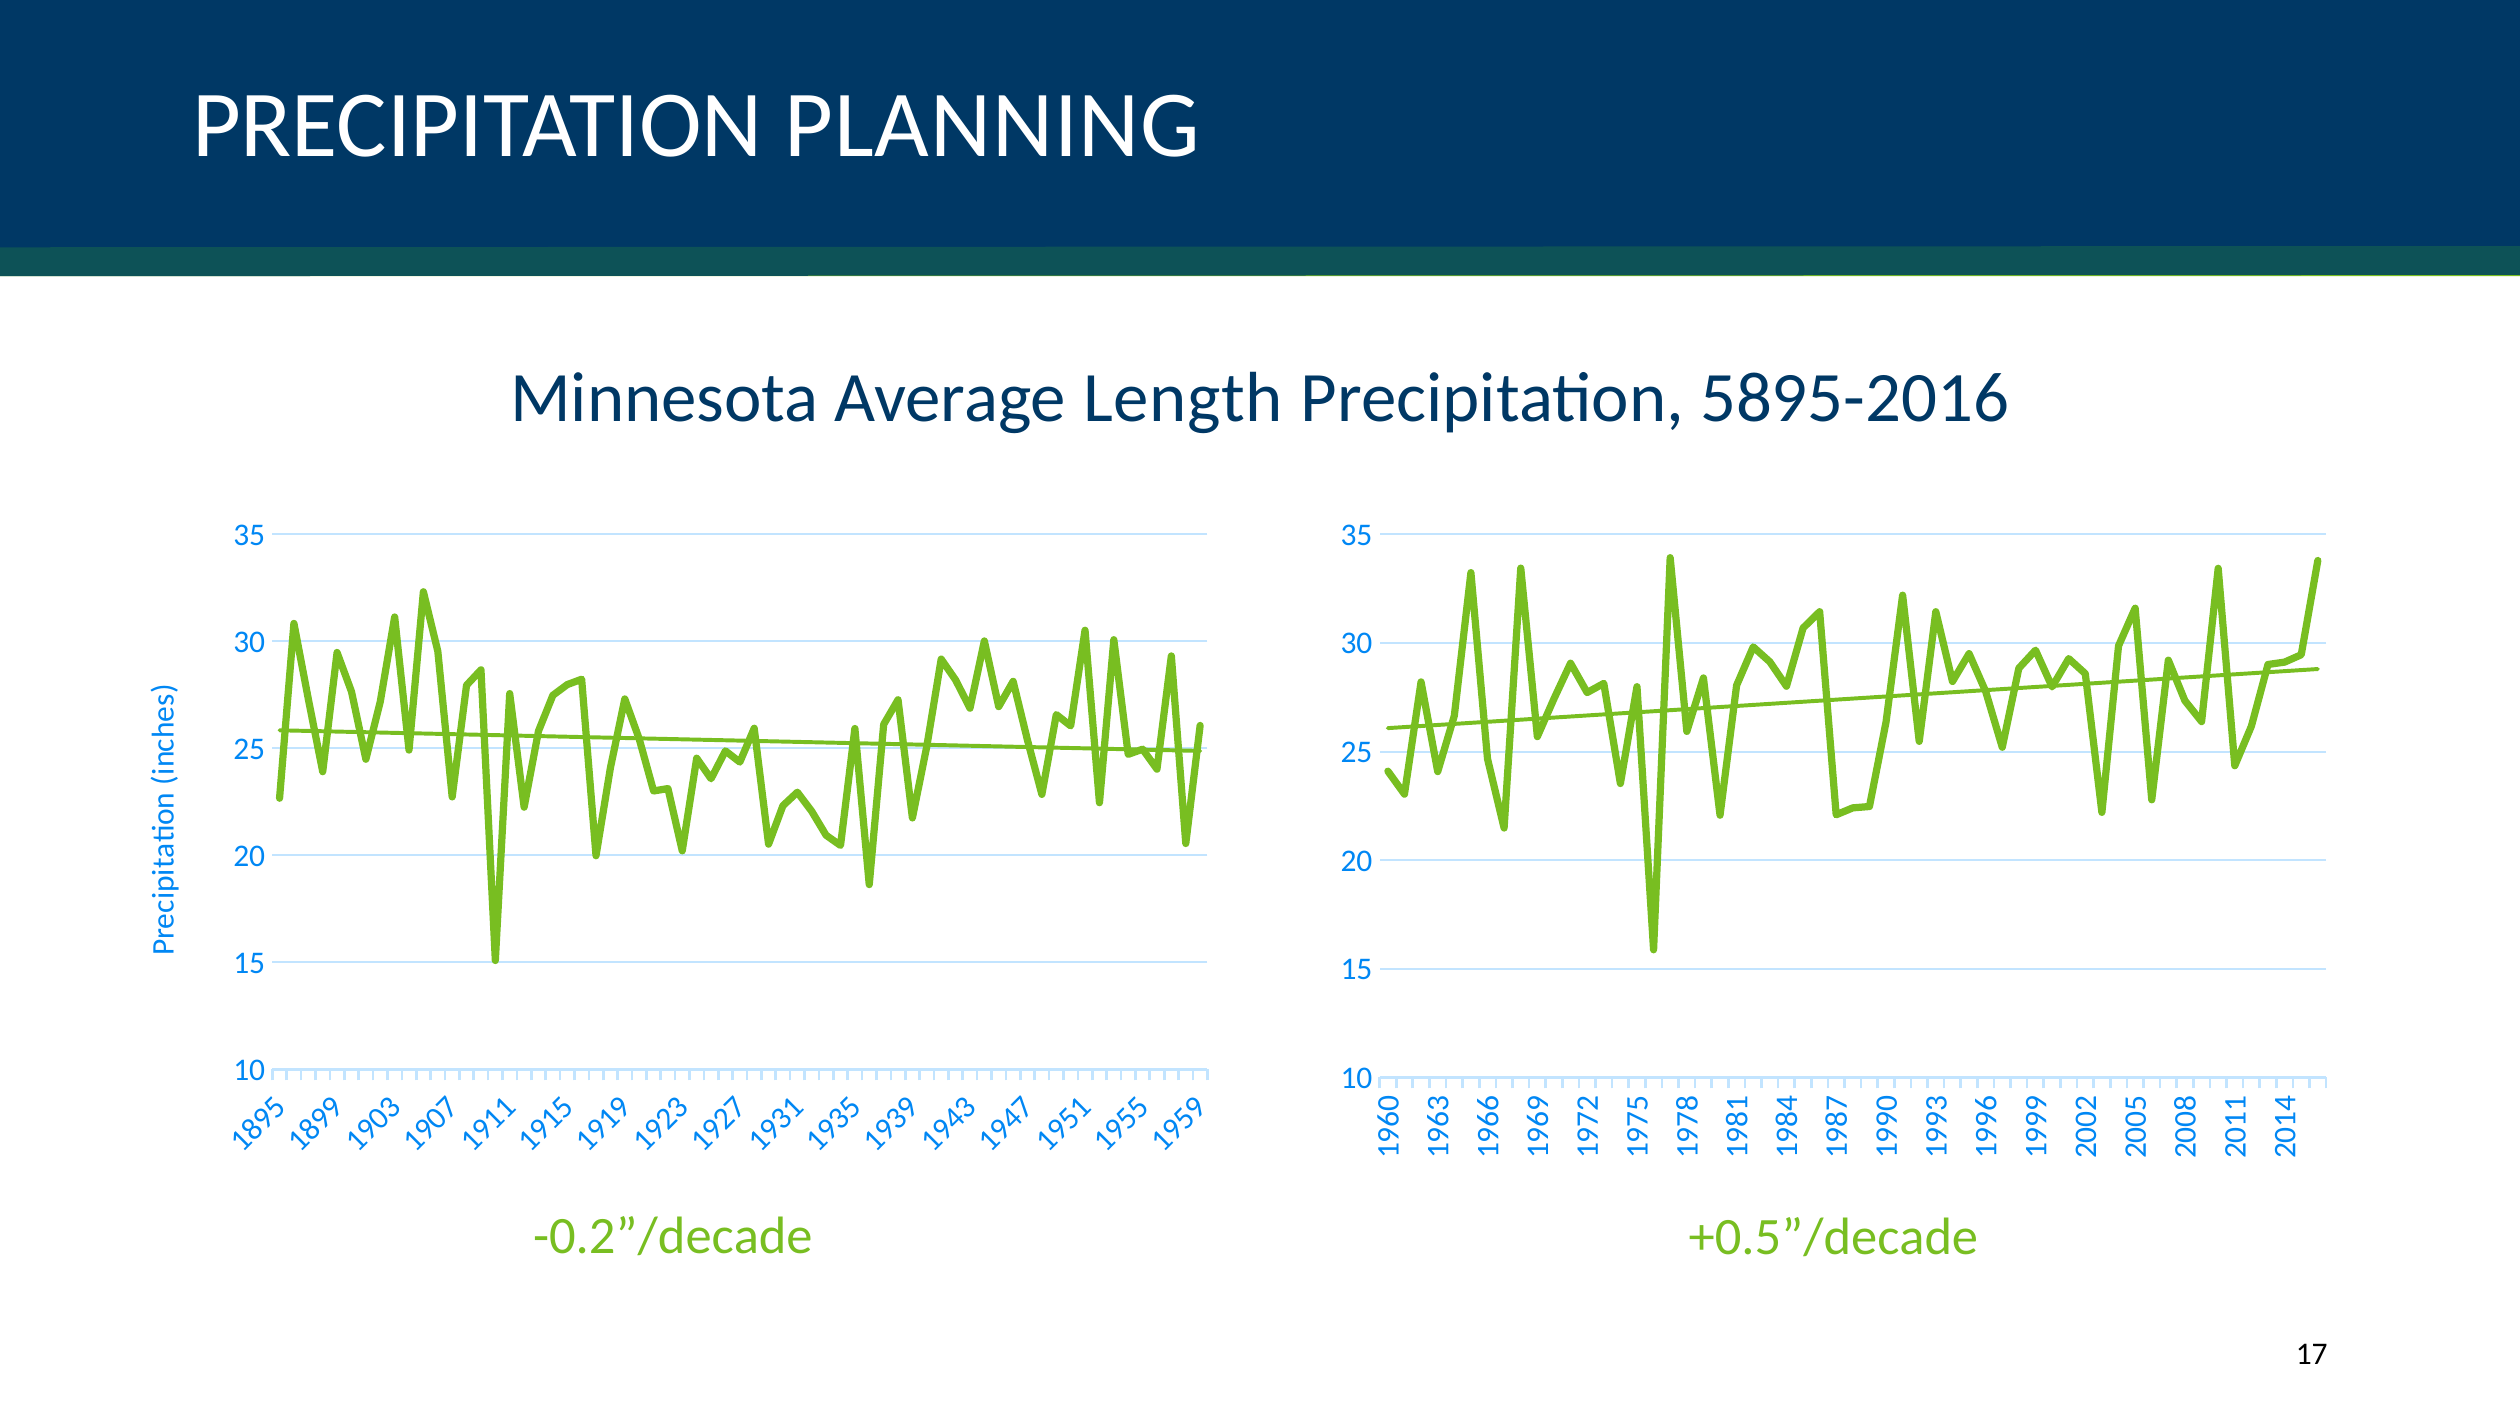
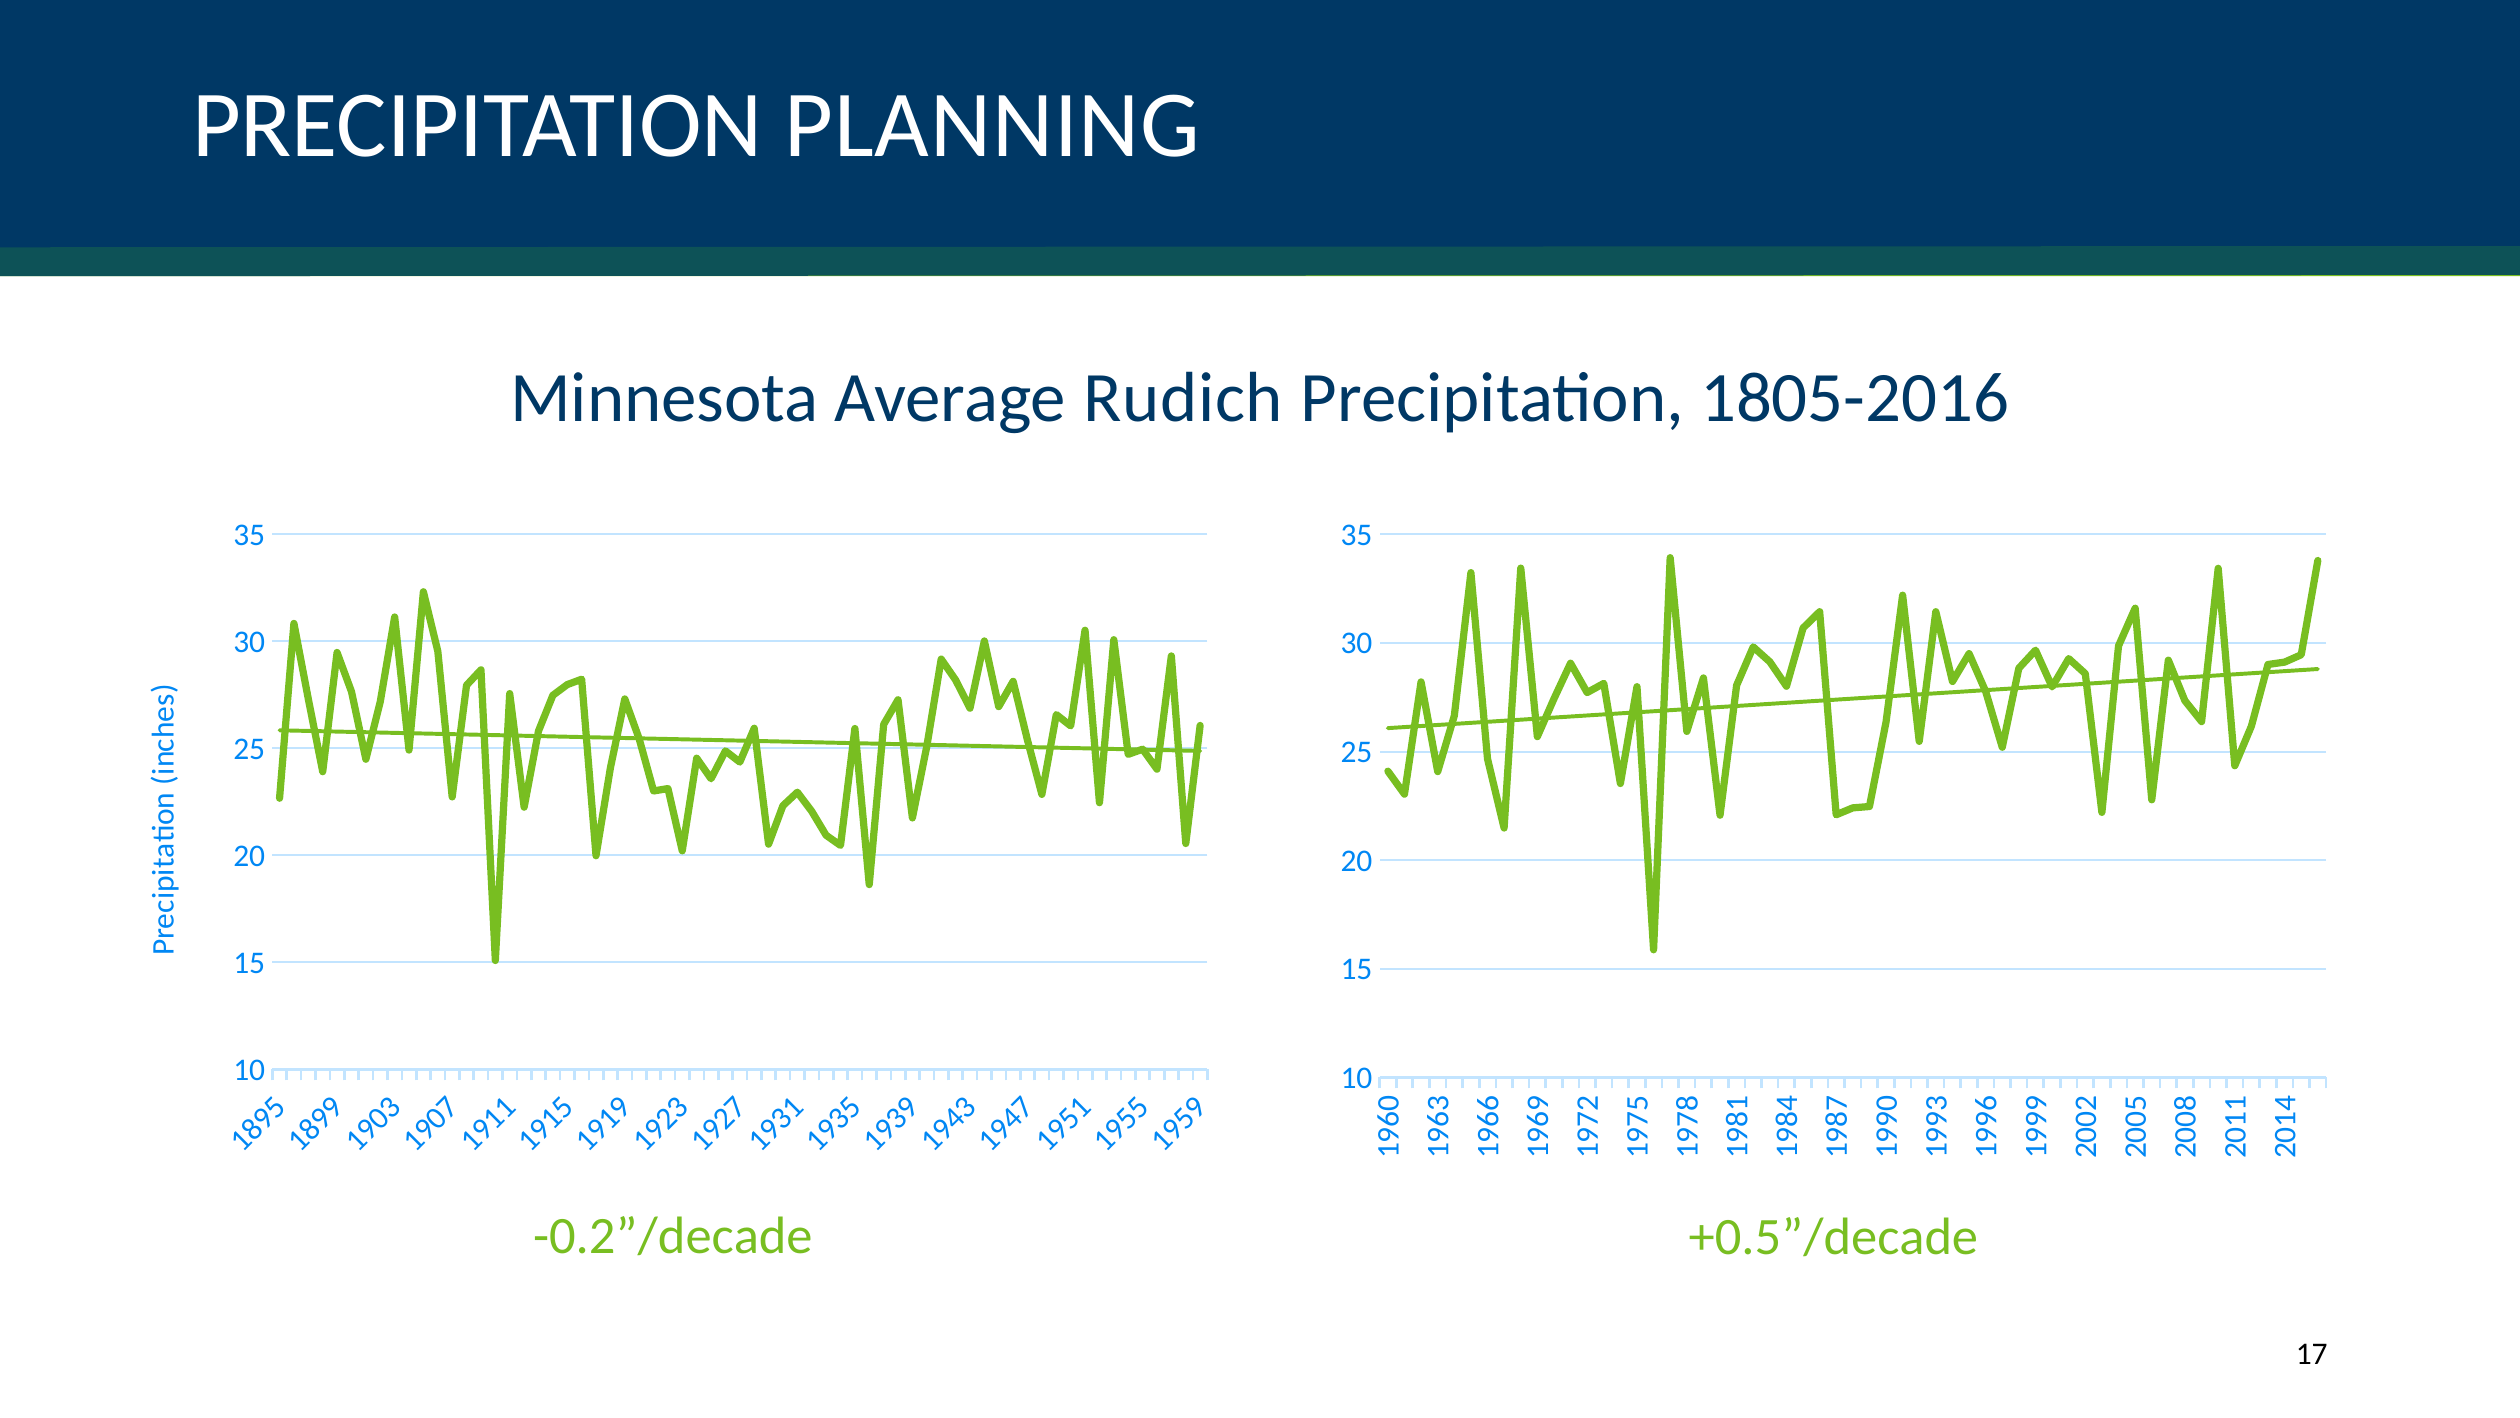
Length: Length -> Rudich (1183, 398)
5895-2016: 5895-2016 -> 1805-2016 (1855, 398)
